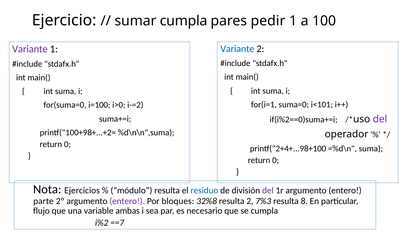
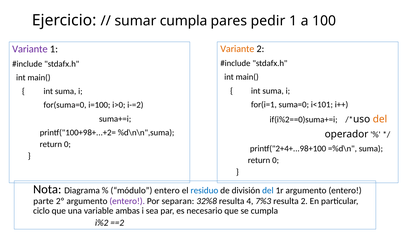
Variante colour: blue -> orange (237, 49)
del colour: purple -> orange (380, 119)
Ejercicios: Ejercicios -> Diagrama (82, 191)
módulo resulta: resulta -> entero (167, 191)
del colour: purple -> blue (268, 191)
bloques: bloques -> separan (178, 201)
resulta 2: 2 -> 4 (250, 201)
resulta 8: 8 -> 2 (304, 201)
flujo: flujo -> ciclo (41, 211)
==7: ==7 -> ==2 (117, 223)
